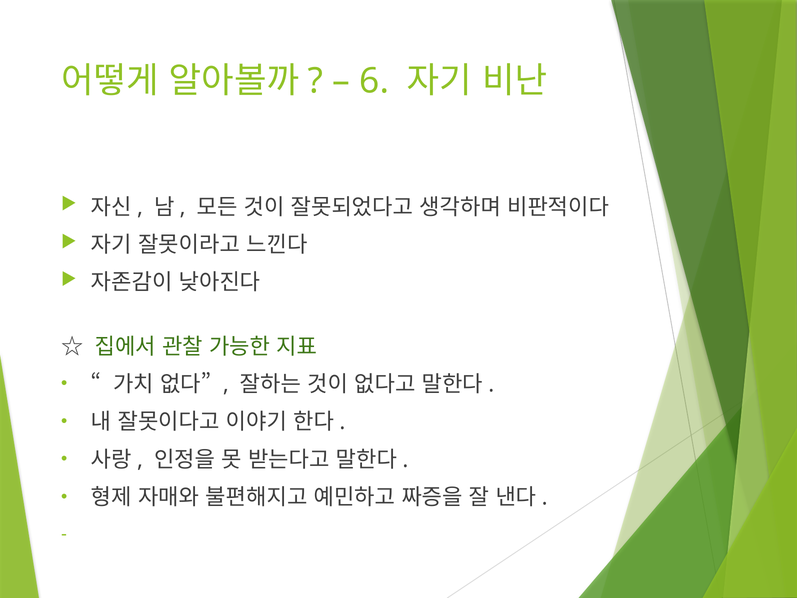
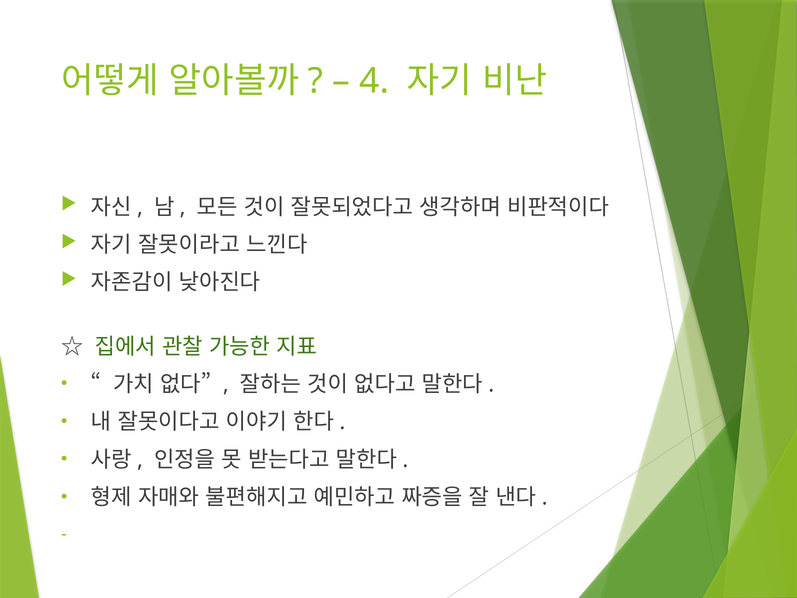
6: 6 -> 4 (374, 81)
